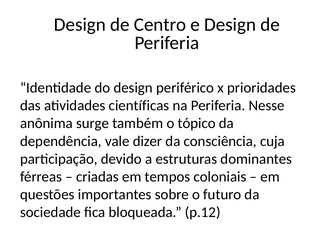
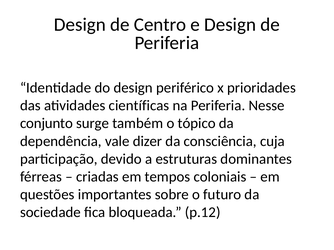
anônima: anônima -> conjunto (46, 124)
